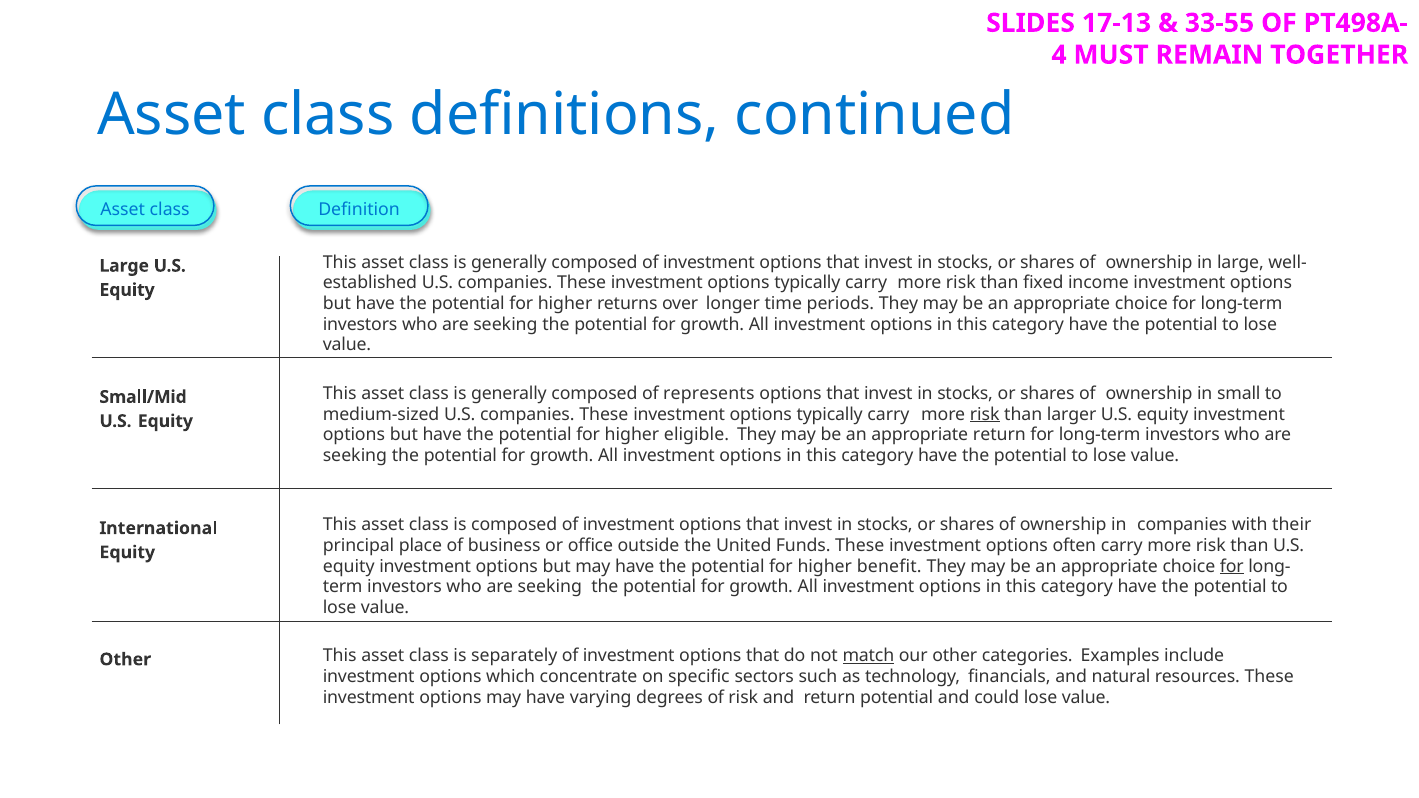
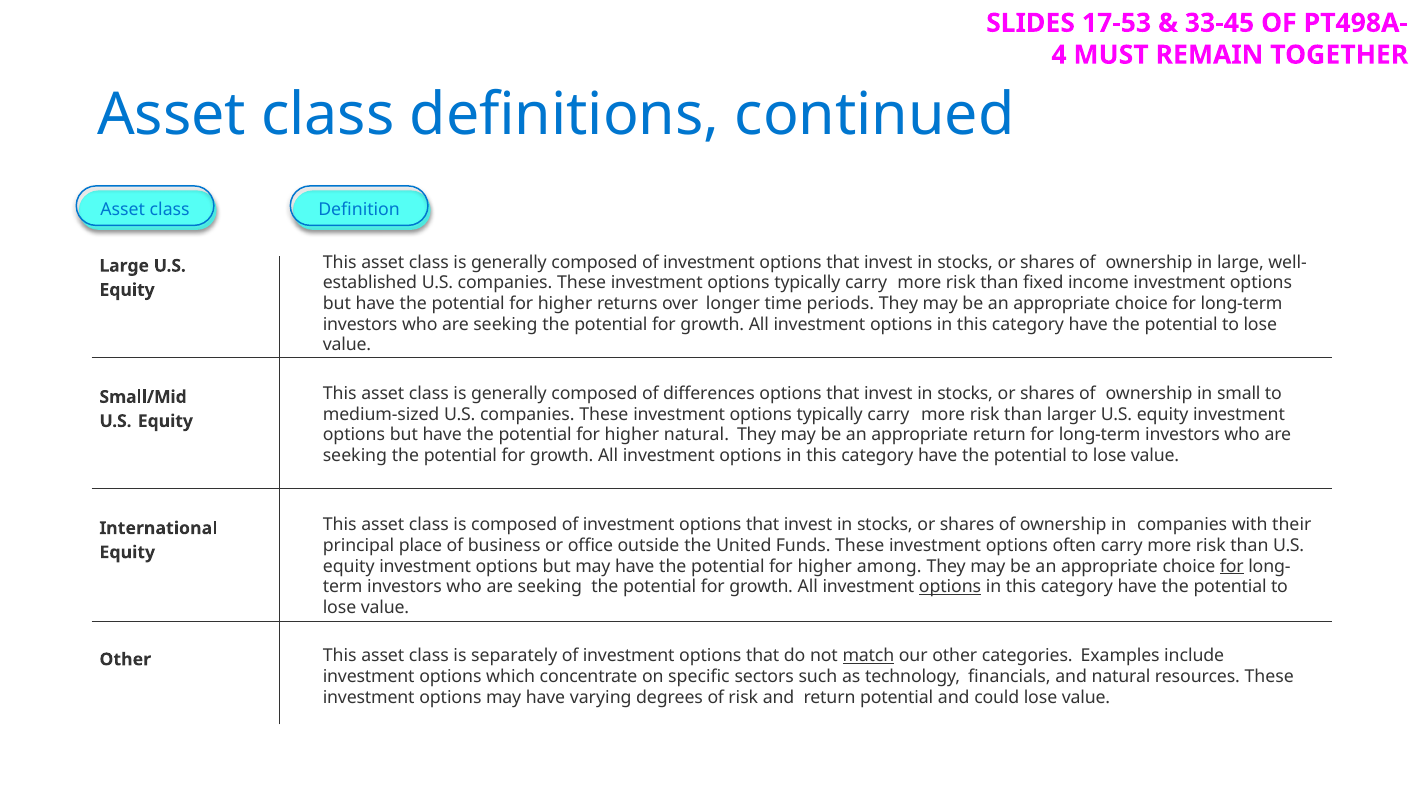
17-13: 17-13 -> 17-53 (1117, 23)
33-55: 33-55 -> 33-45 (1220, 23)
represents: represents -> differences (709, 394)
risk underline: present -> none (985, 414)
higher eligible: eligible -> natural (697, 435)
benefit: benefit -> among (889, 566)
options underline: none -> present (950, 587)
